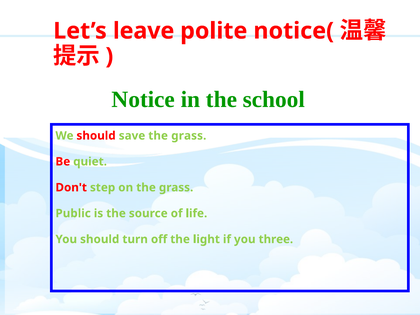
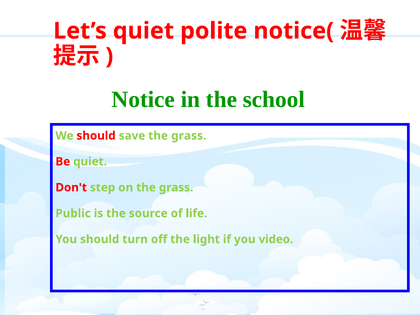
Let’s leave: leave -> quiet (143, 31)
three: three -> video (276, 239)
